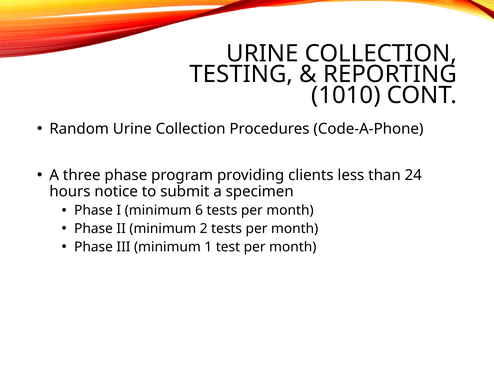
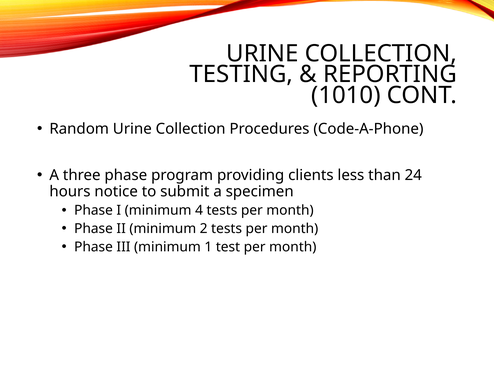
6: 6 -> 4 (199, 211)
